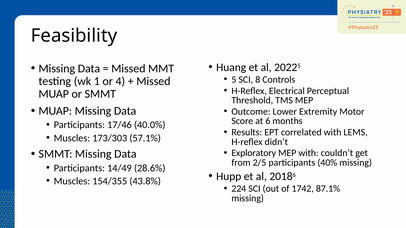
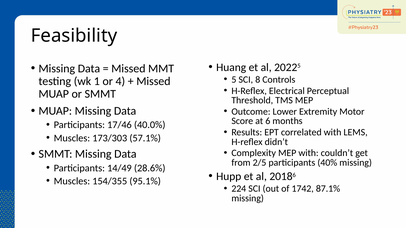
Exploratory: Exploratory -> Complexity (254, 153)
43.8%: 43.8% -> 95.1% (145, 181)
